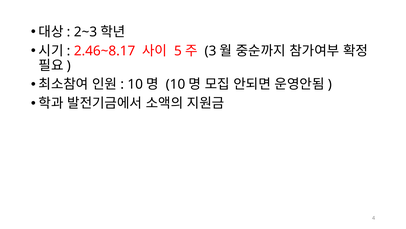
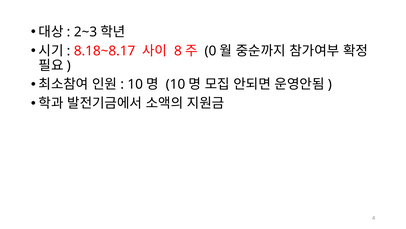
2.46~8.17: 2.46~8.17 -> 8.18~8.17 (105, 51)
5: 5 -> 8 (178, 51)
3: 3 -> 0 (210, 51)
